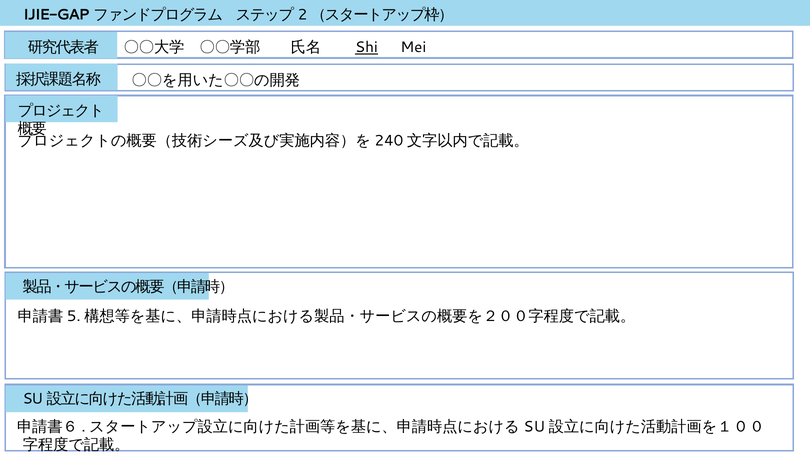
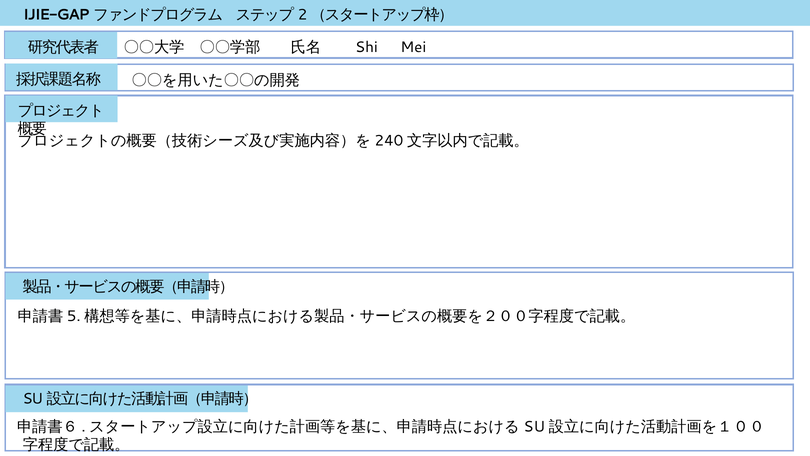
Shi underline: present -> none (366, 47)
